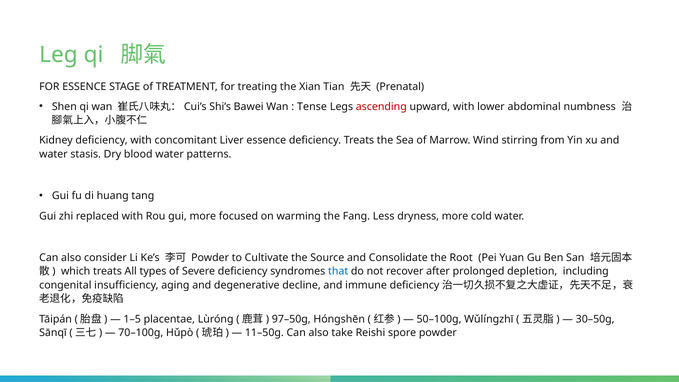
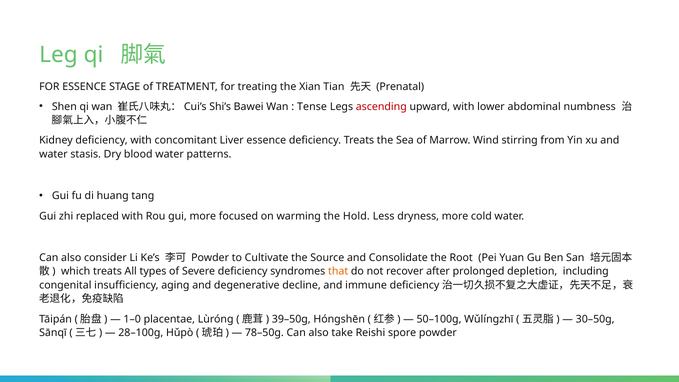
Fang: Fang -> Hold (356, 216)
that colour: blue -> orange (338, 271)
1–5: 1–5 -> 1–0 (132, 319)
97–50g: 97–50g -> 39–50g (291, 319)
70–100g: 70–100g -> 28–100g (141, 333)
11–50g: 11–50g -> 78–50g (264, 333)
